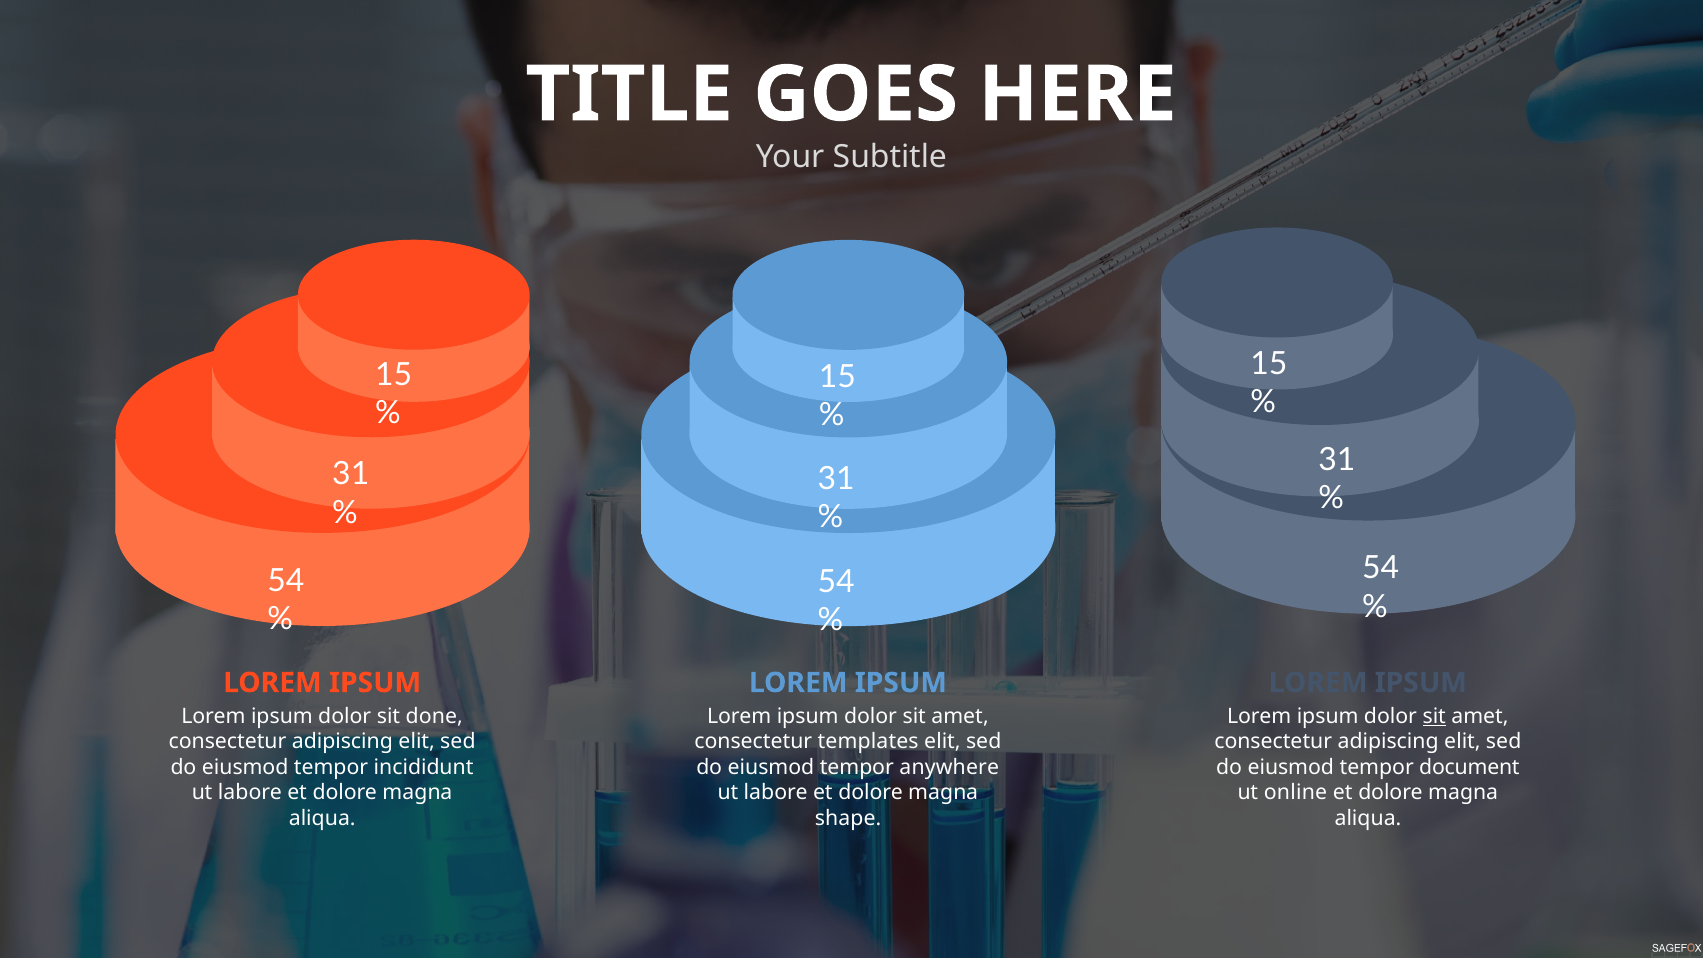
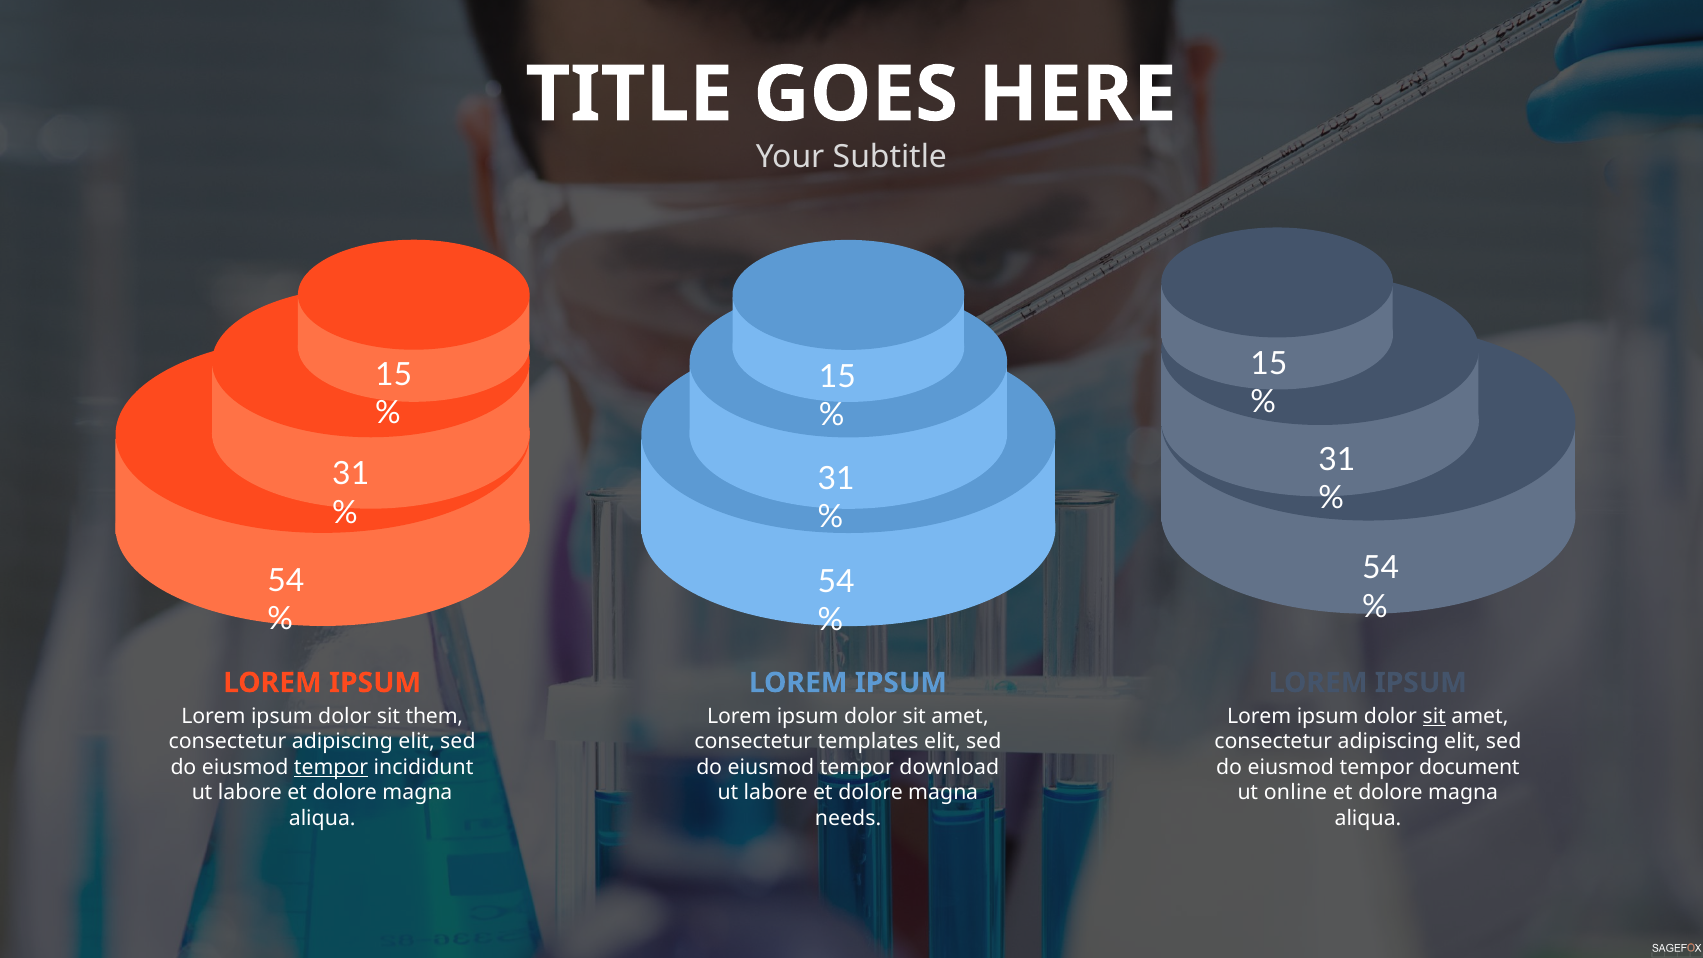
done: done -> them (434, 716)
tempor underline: none -> present (331, 767)
anywhere: anywhere -> download (949, 767)
shape: shape -> needs (848, 818)
